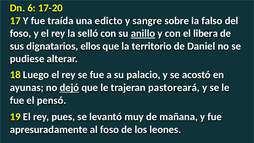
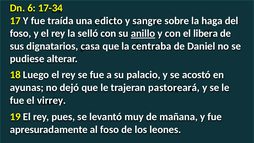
17-20: 17-20 -> 17-34 (50, 8)
falso: falso -> haga (212, 21)
ellos: ellos -> casa (90, 46)
territorio: territorio -> centraba (152, 46)
dejó underline: present -> none (69, 88)
pensó: pensó -> virrey (52, 100)
